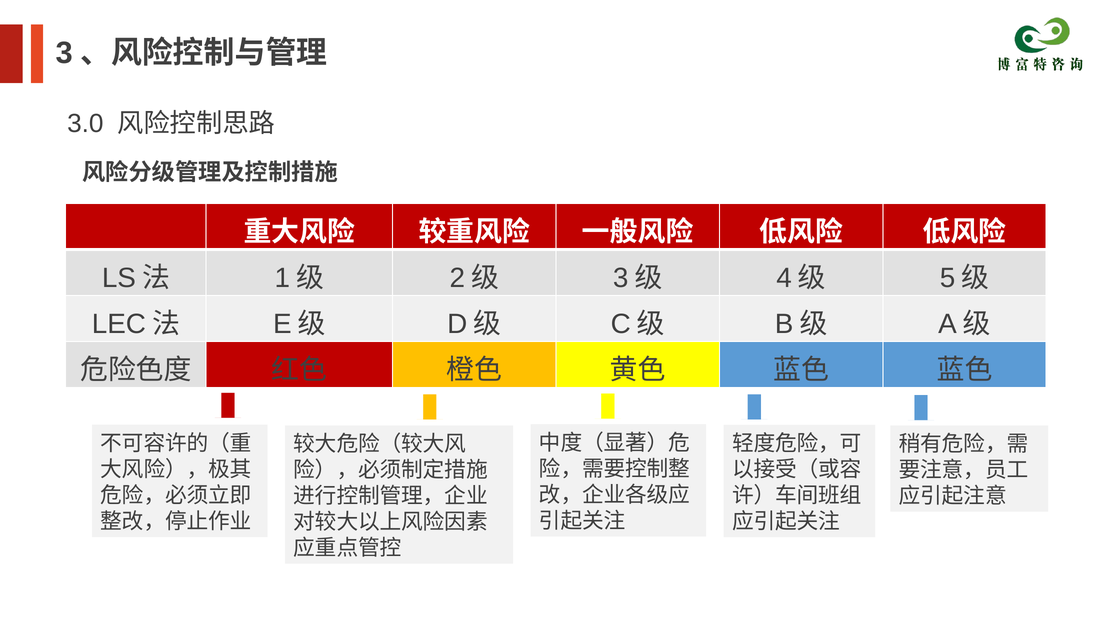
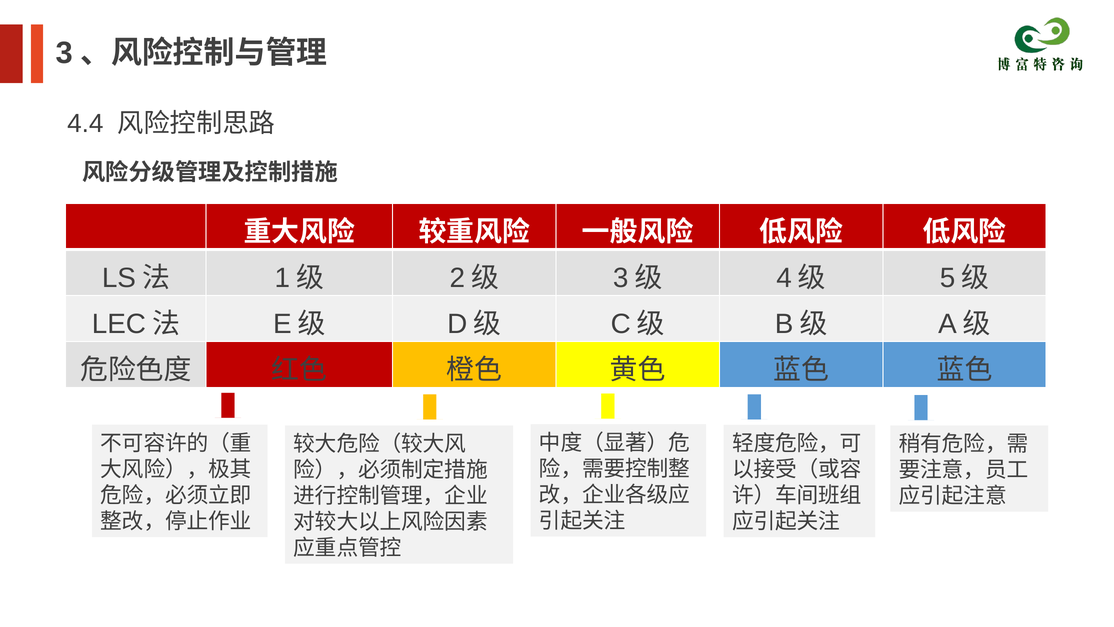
3.0: 3.0 -> 4.4 (85, 124)
